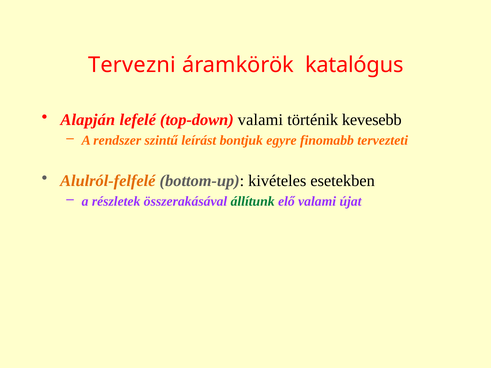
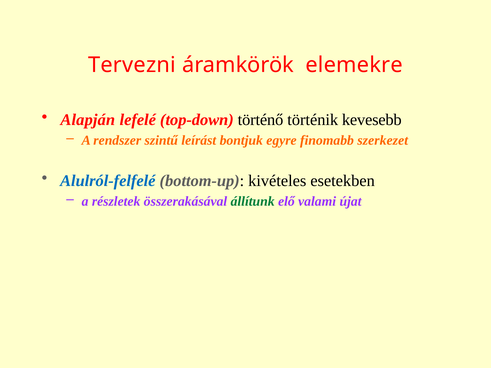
katalógus: katalógus -> elemekre (354, 65)
top-down valami: valami -> történő (261, 120)
tervezteti: tervezteti -> szerkezet (383, 140)
Alulról-felfelé colour: orange -> blue (108, 181)
